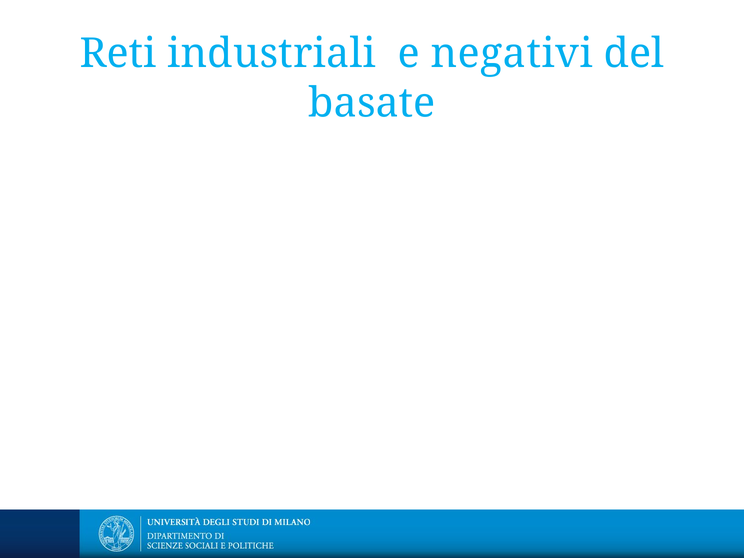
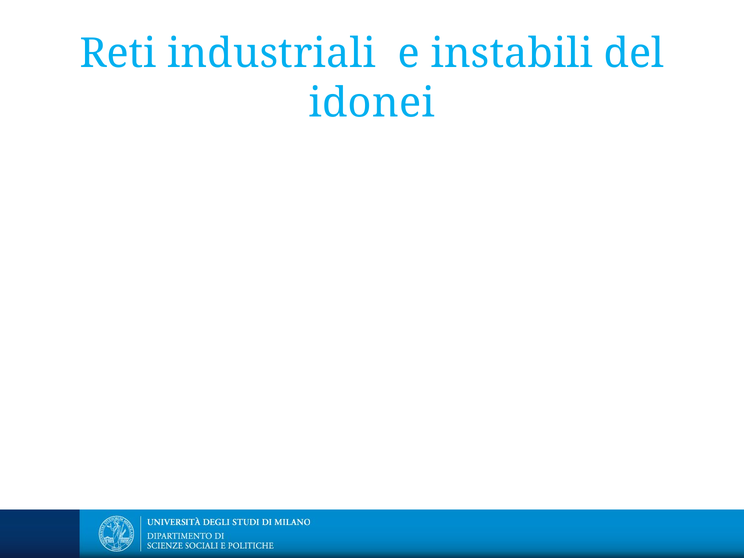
negativi: negativi -> instabili (512, 54)
basate: basate -> idonei (372, 103)
